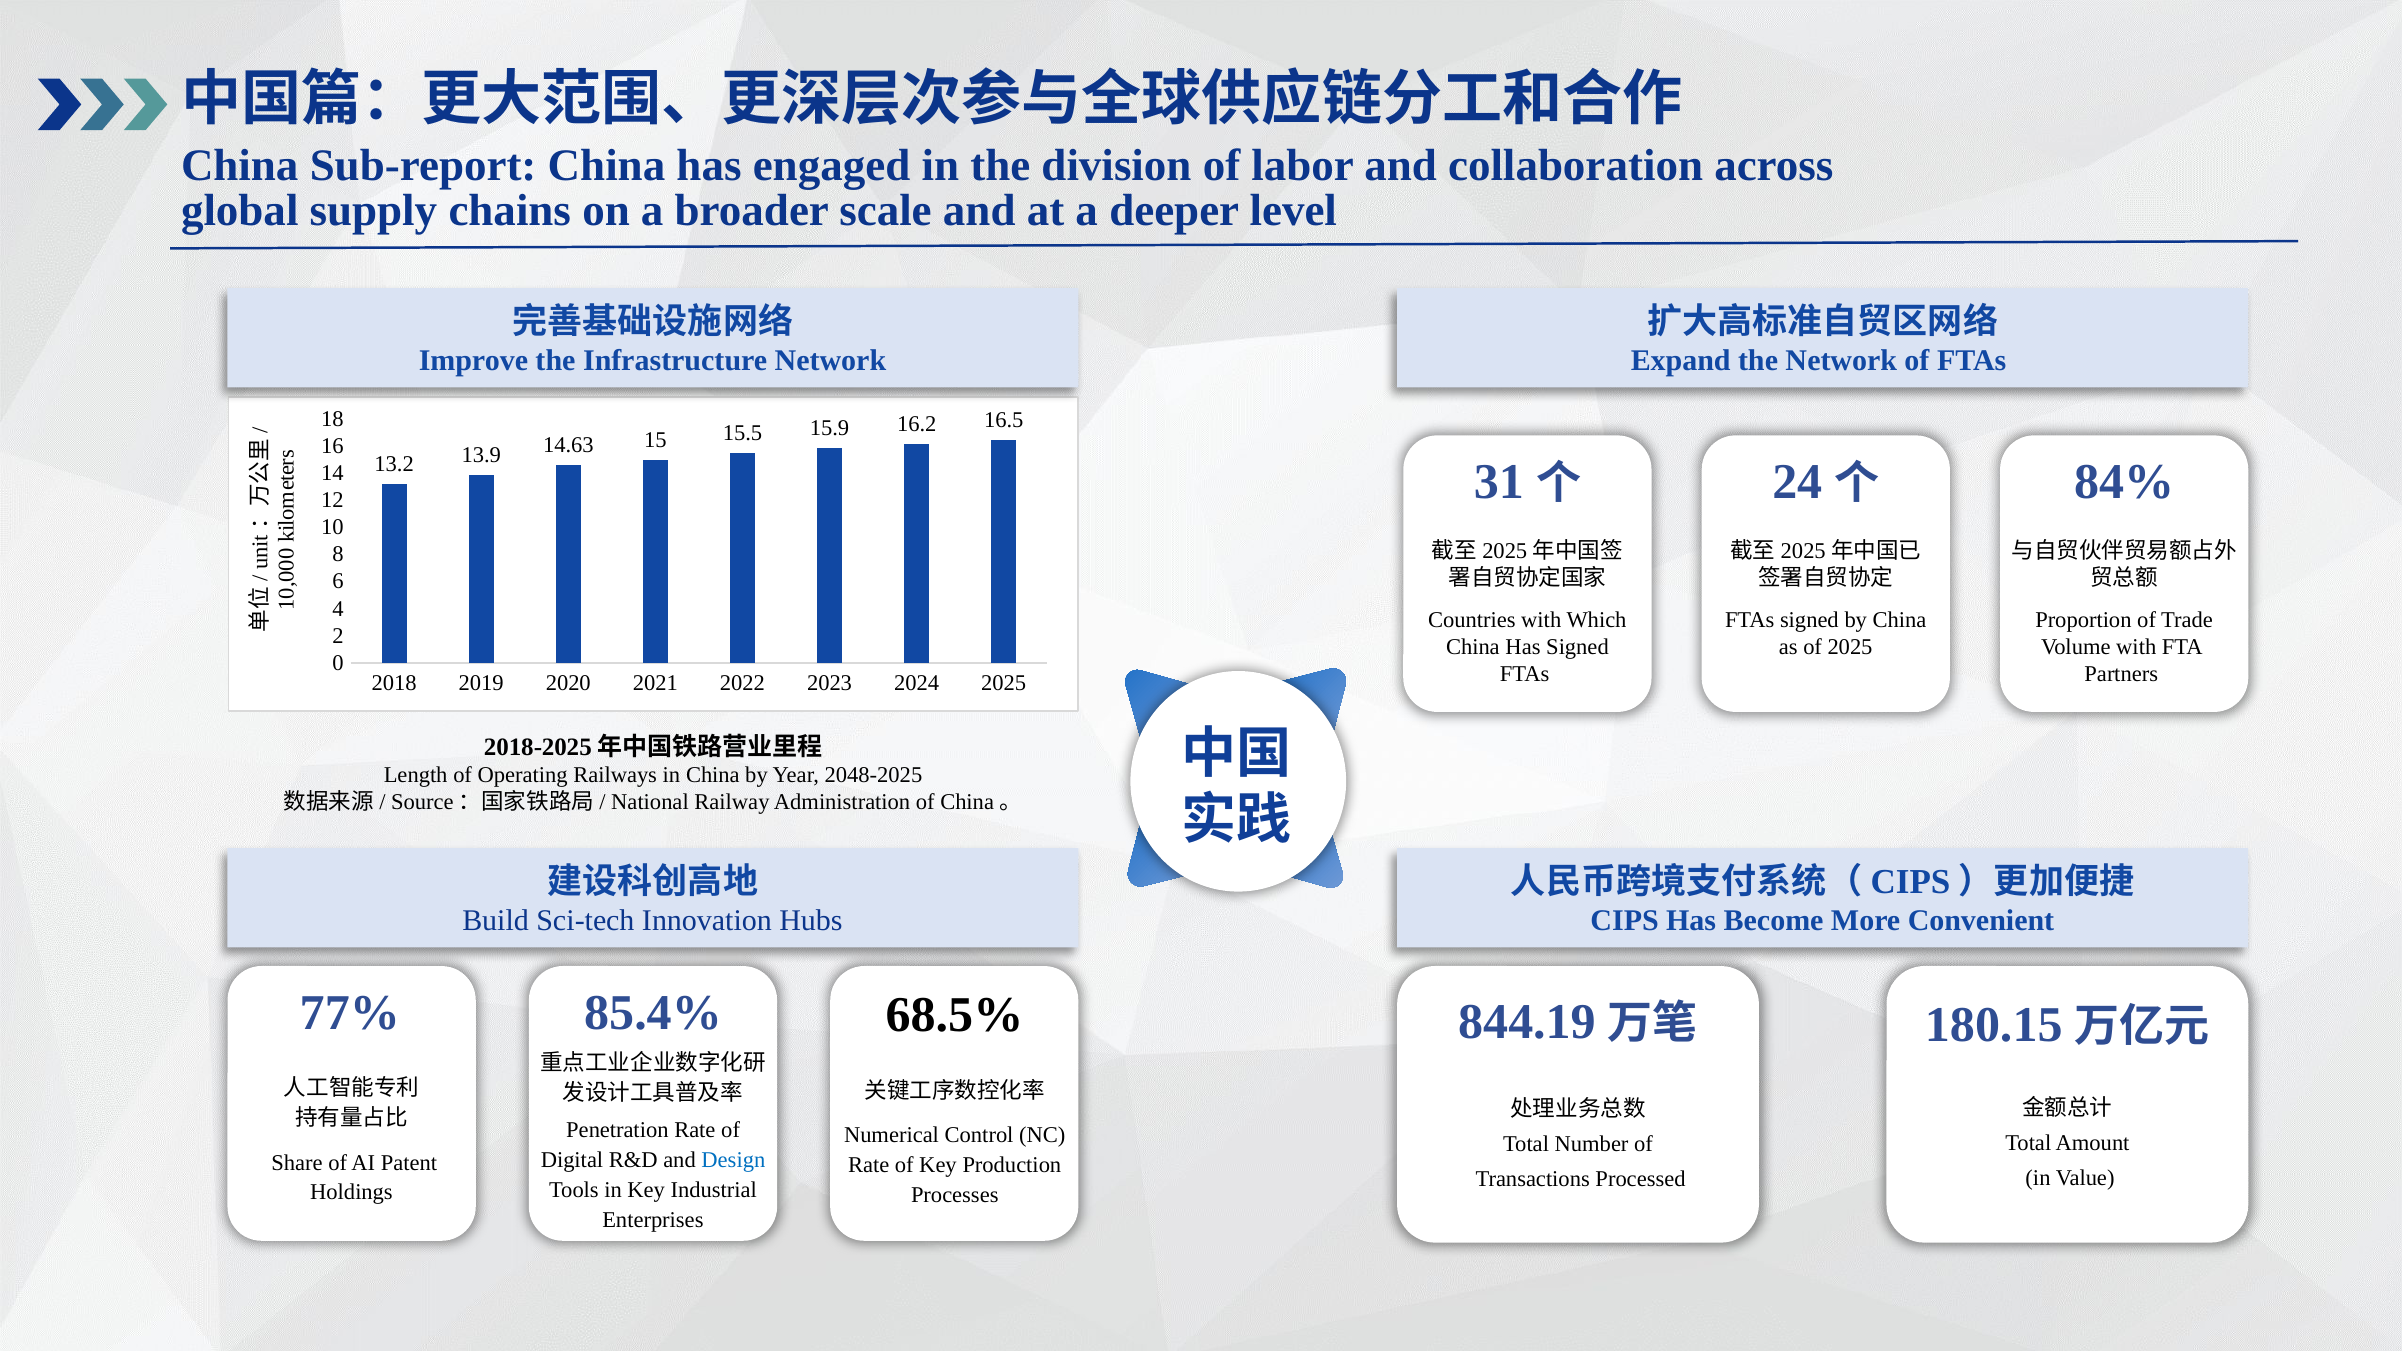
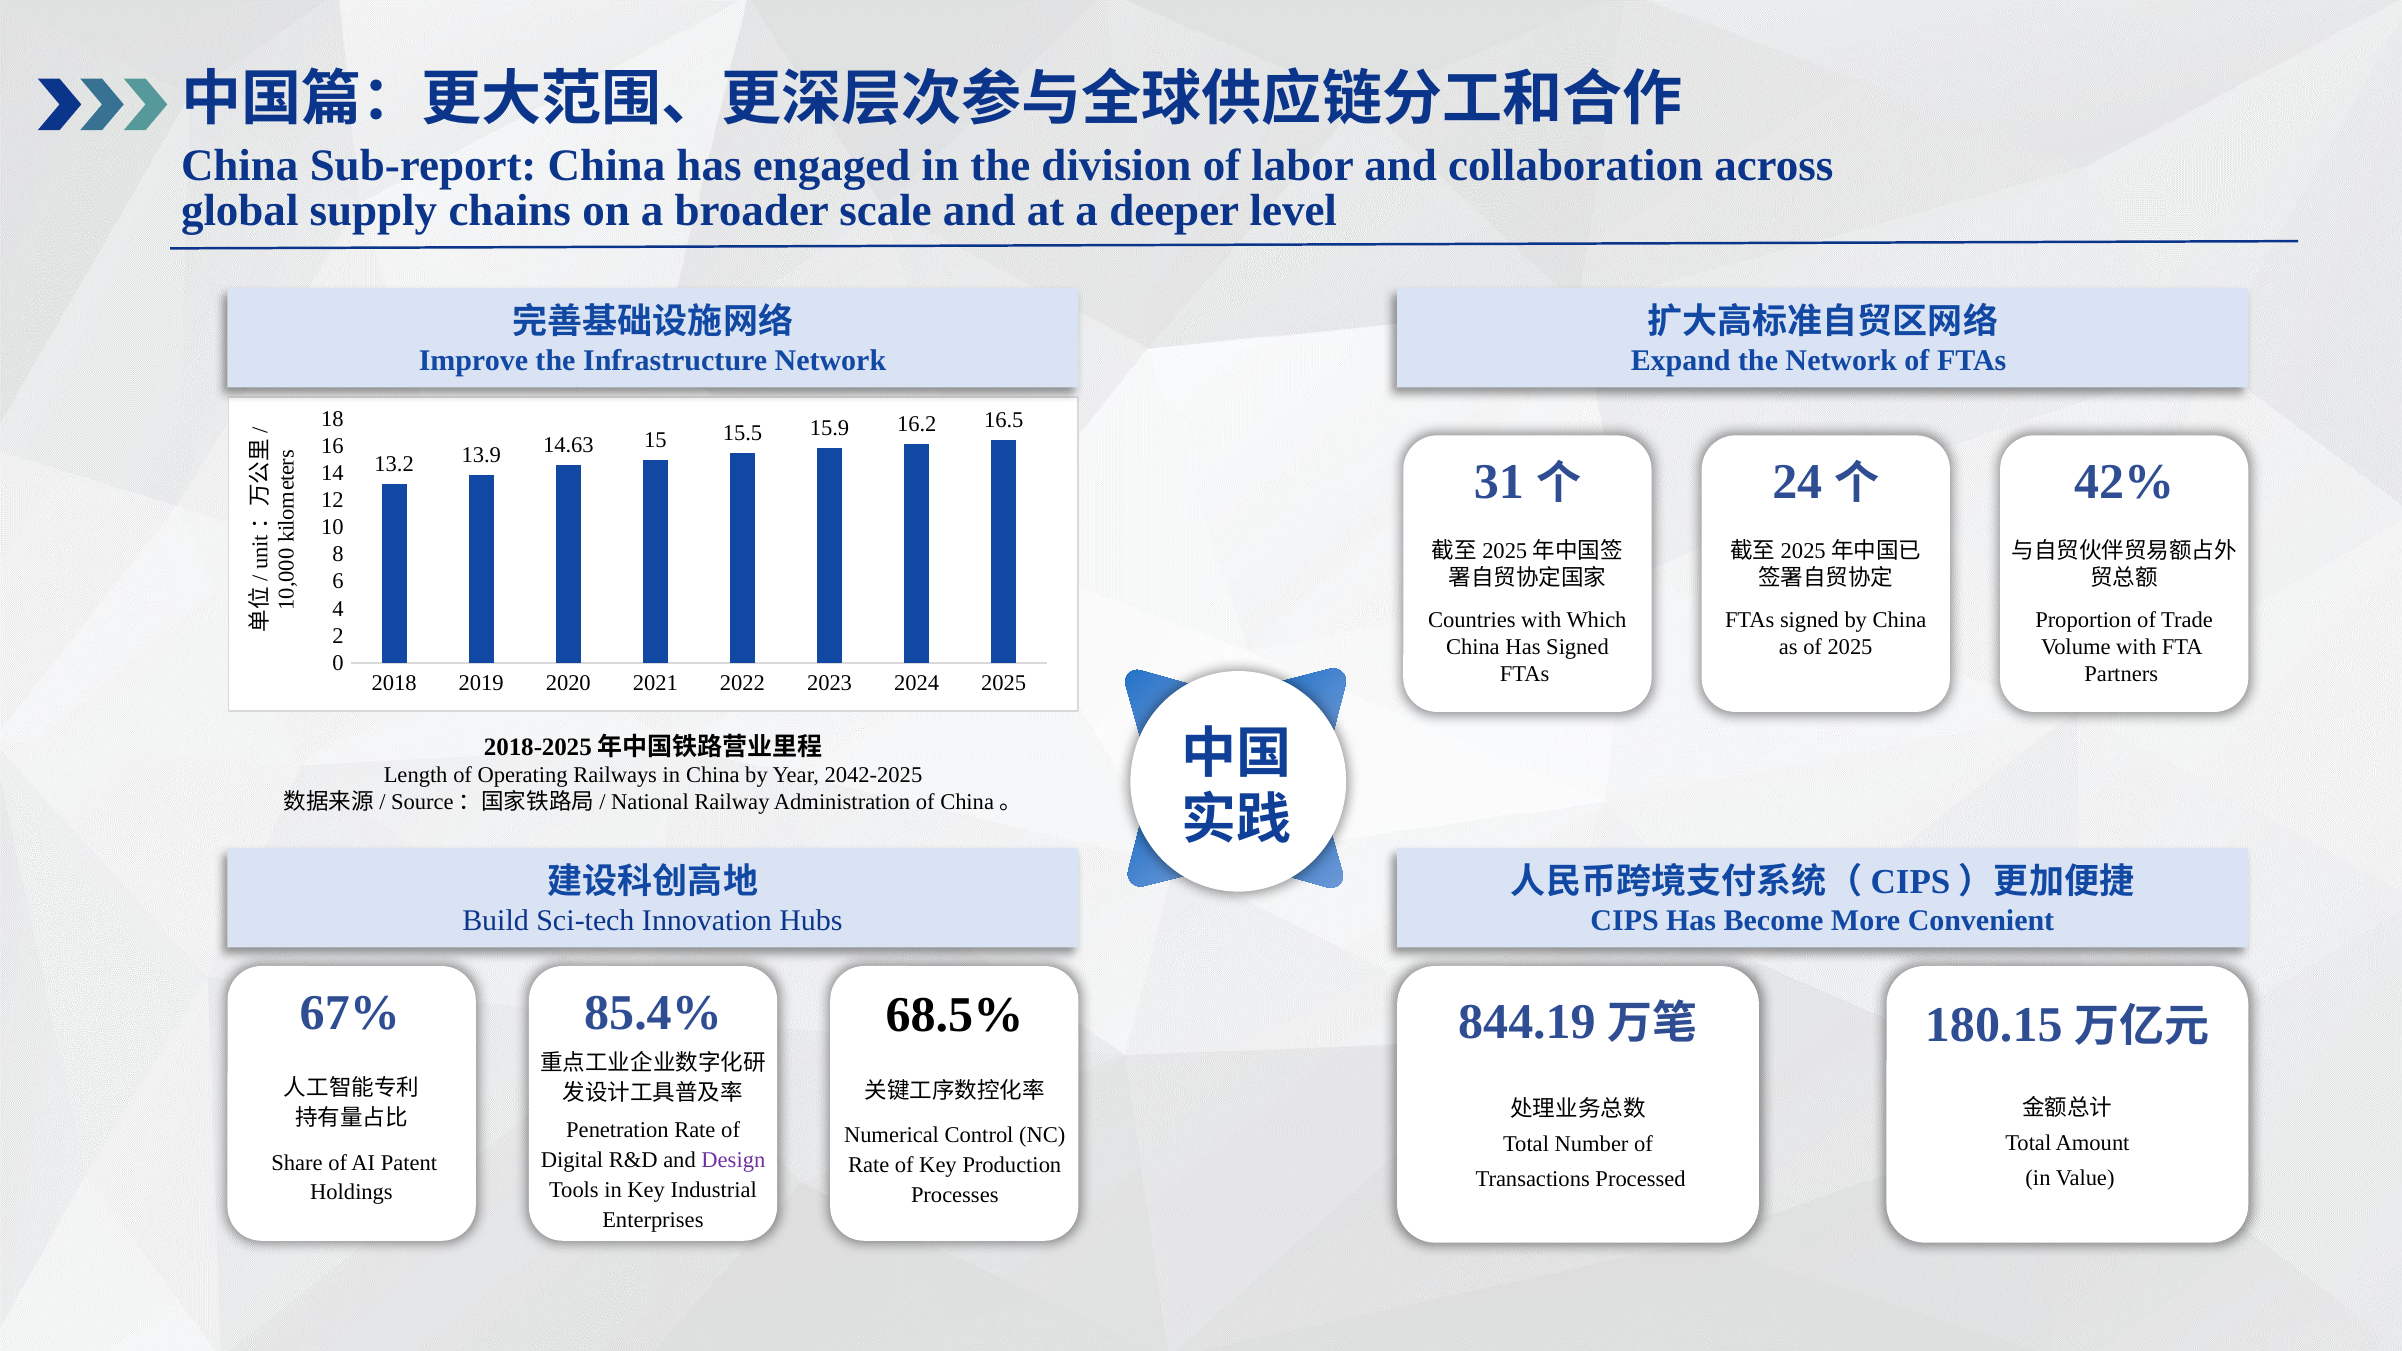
84%: 84% -> 42% (2124, 482)
2048-2025: 2048-2025 -> 2042-2025 (873, 775)
77%: 77% -> 67% (350, 1013)
Design colour: blue -> purple (733, 1160)
